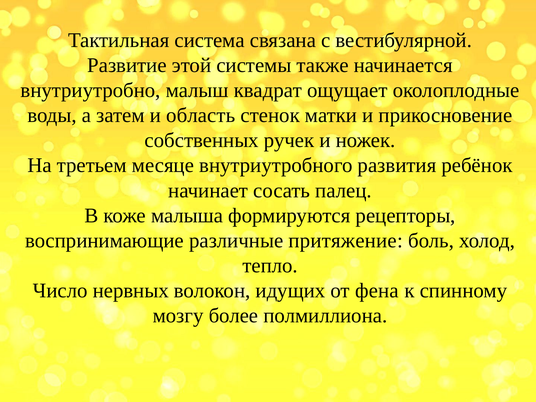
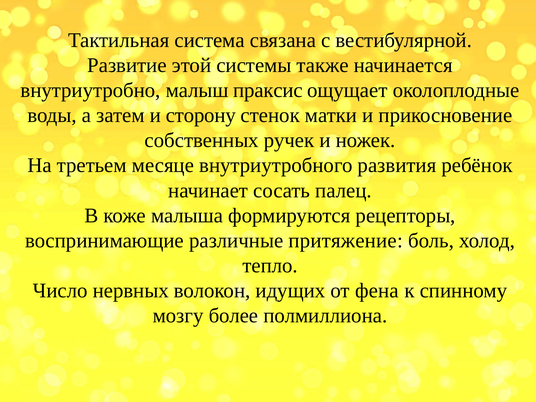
квадрат: квадрат -> праксис (268, 90)
область: область -> сторону (201, 115)
